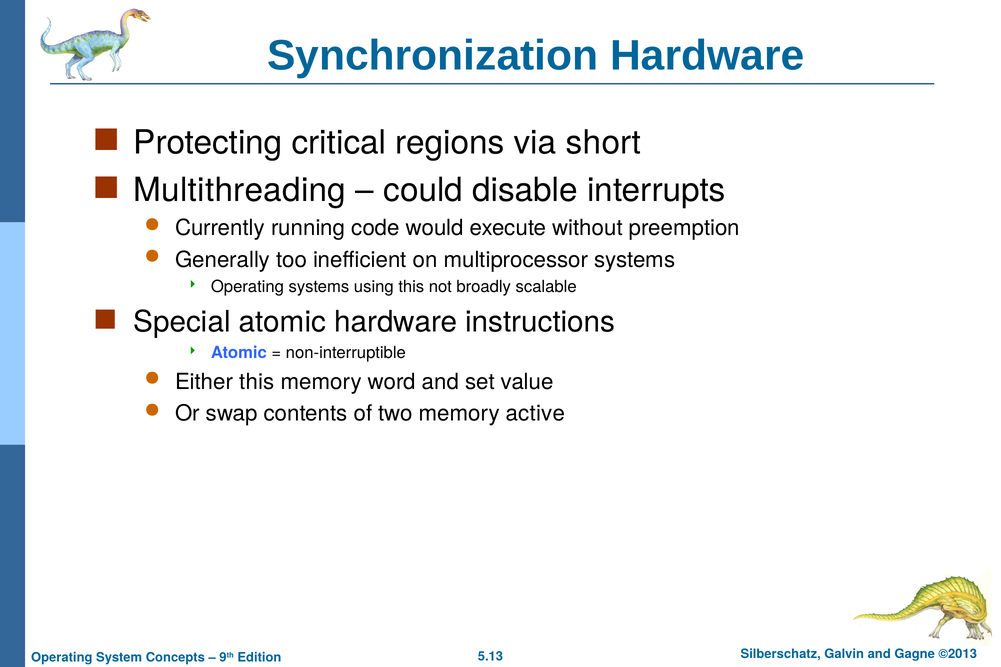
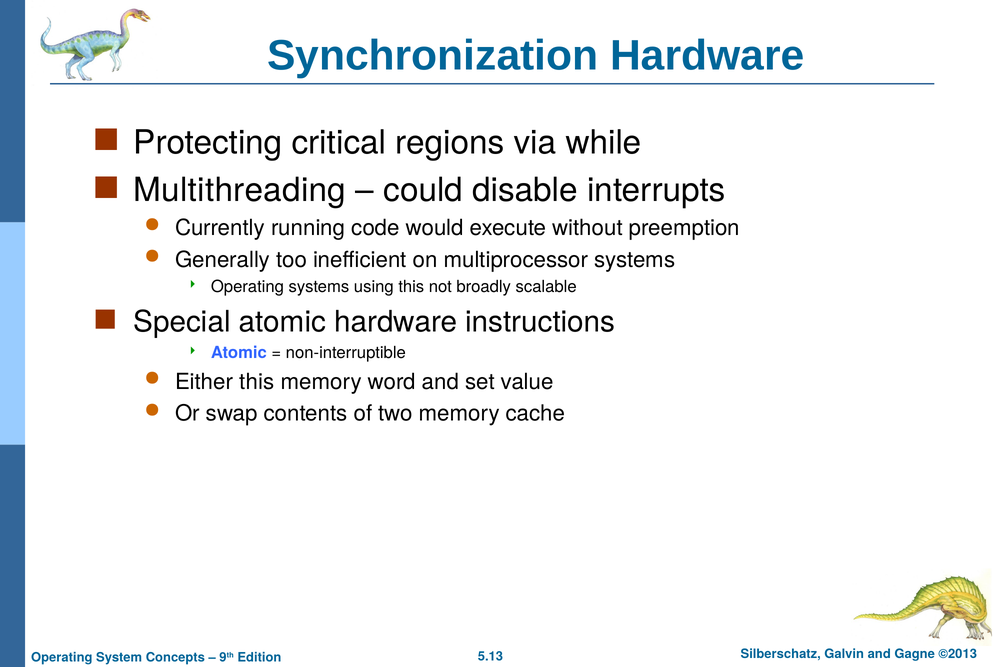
short: short -> while (604, 143)
active: active -> cache (536, 414)
